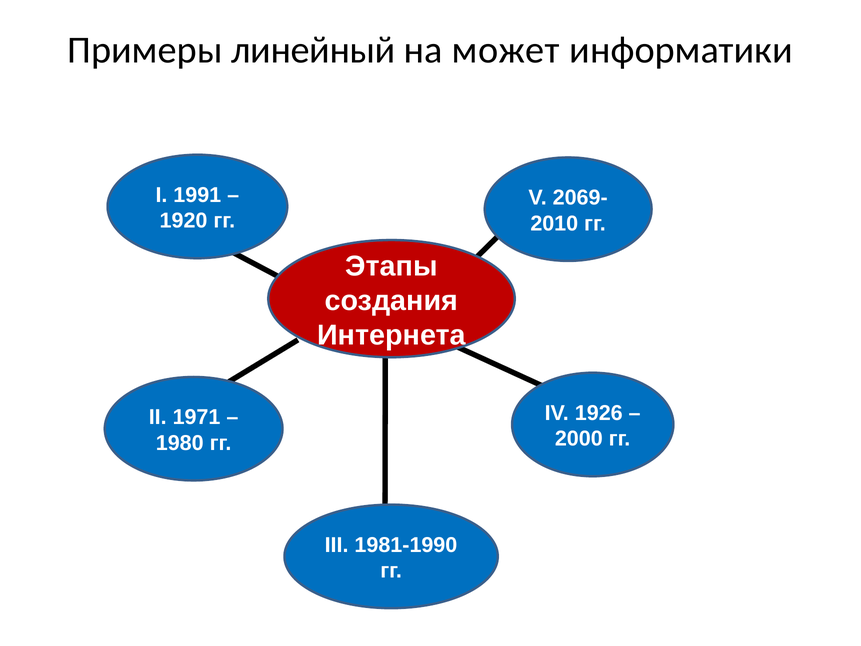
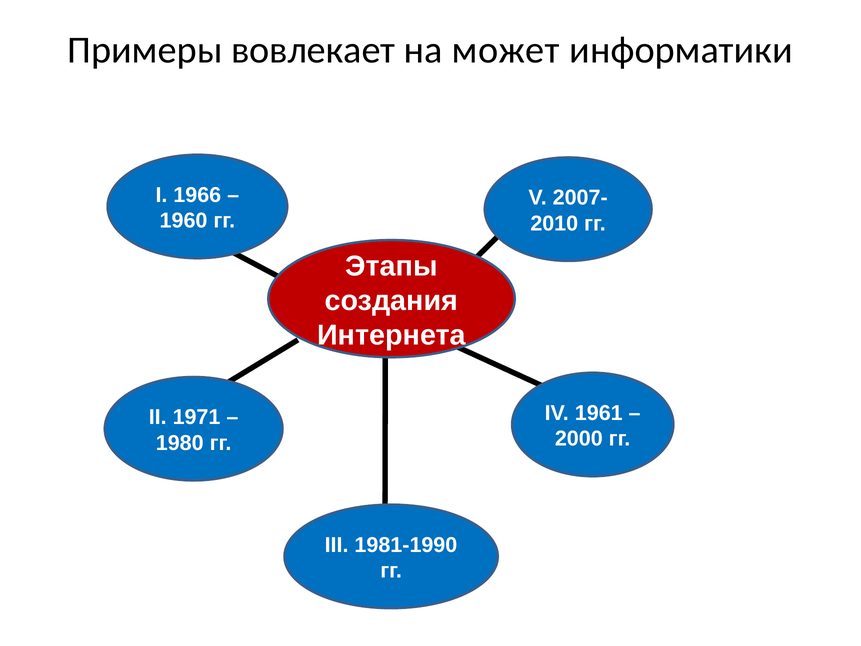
линейный: линейный -> вовлекает (313, 50)
1991: 1991 -> 1966 (197, 195)
2069-: 2069- -> 2007- (580, 198)
1920: 1920 -> 1960 (184, 221)
1926: 1926 -> 1961 (599, 413)
